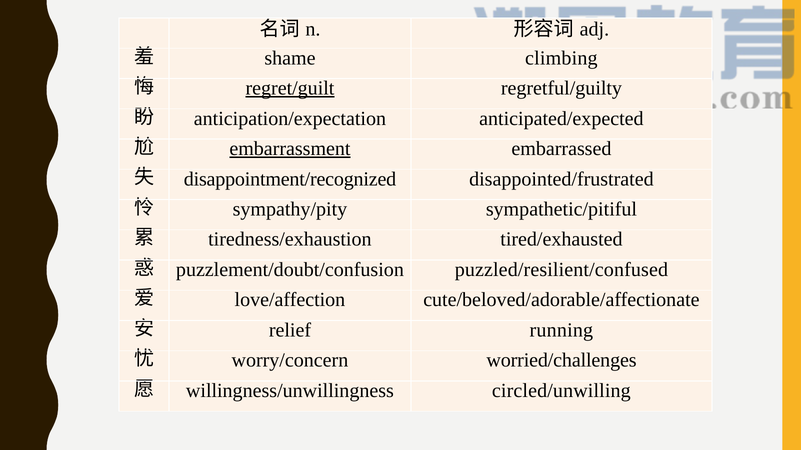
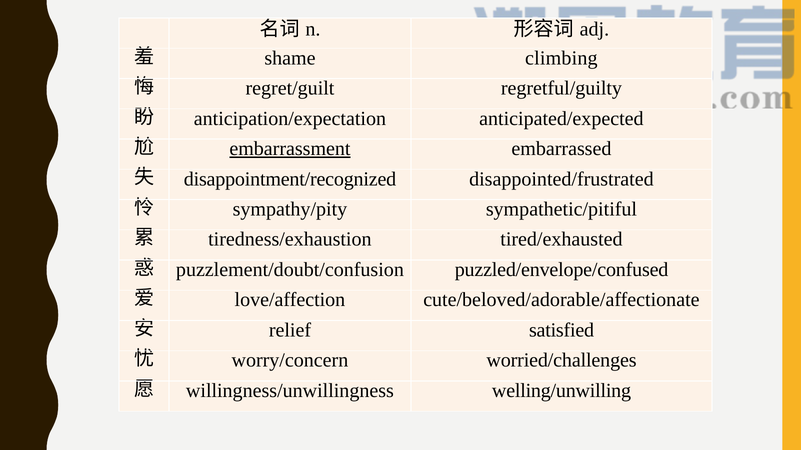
regret/guilt underline: present -> none (290, 88)
puzzled/resilient/confused: puzzled/resilient/confused -> puzzled/envelope/confused (562, 270)
running: running -> satisfied (562, 330)
circled/unwilling: circled/unwilling -> welling/unwilling (562, 391)
